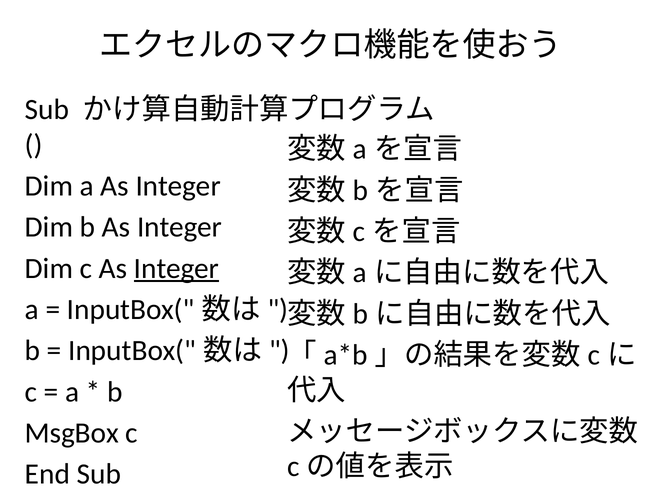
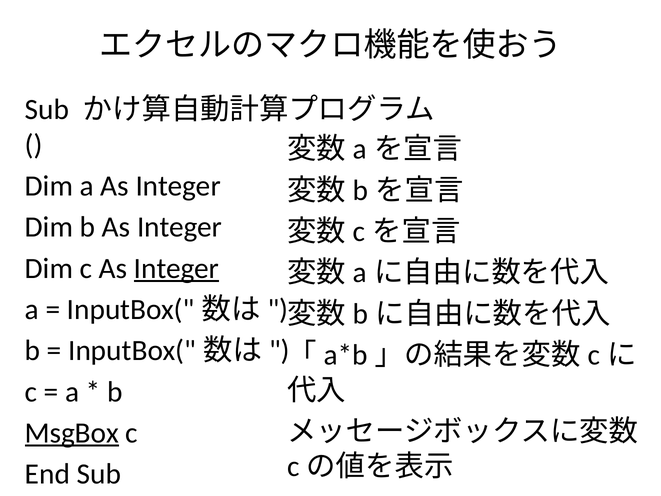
MsgBox underline: none -> present (72, 433)
